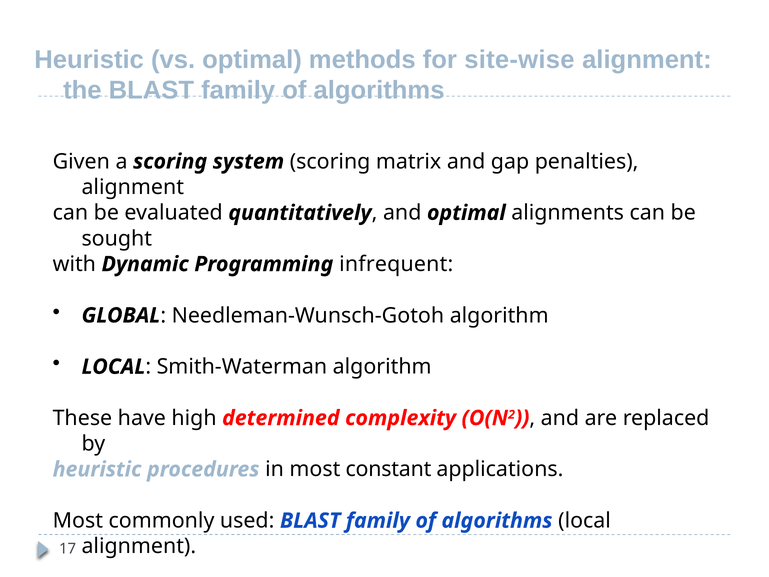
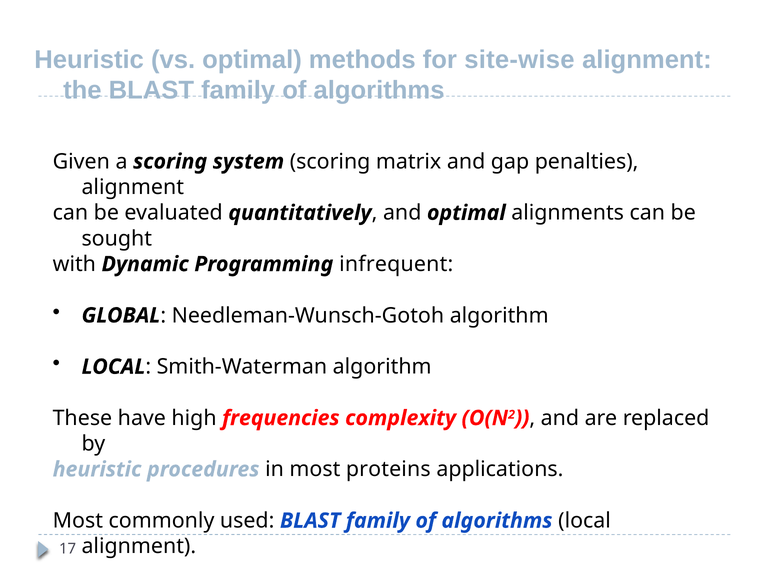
determined: determined -> frequencies (281, 418)
constant: constant -> proteins (388, 469)
